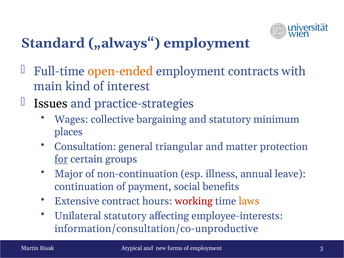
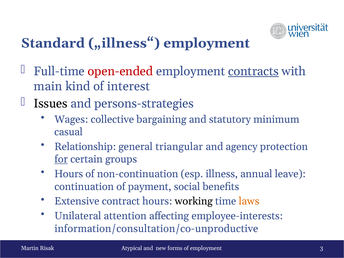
„always“: „always“ -> „illness“ (124, 43)
open-ended colour: orange -> red (120, 71)
contracts underline: none -> present (253, 71)
practice-strategies: practice-strategies -> persons-strategies (144, 104)
places: places -> casual (69, 132)
Consultation: Consultation -> Relationship (85, 147)
matter: matter -> agency (242, 147)
Major: Major -> Hours (69, 174)
working colour: red -> black (194, 201)
Unilateral statutory: statutory -> attention (125, 216)
